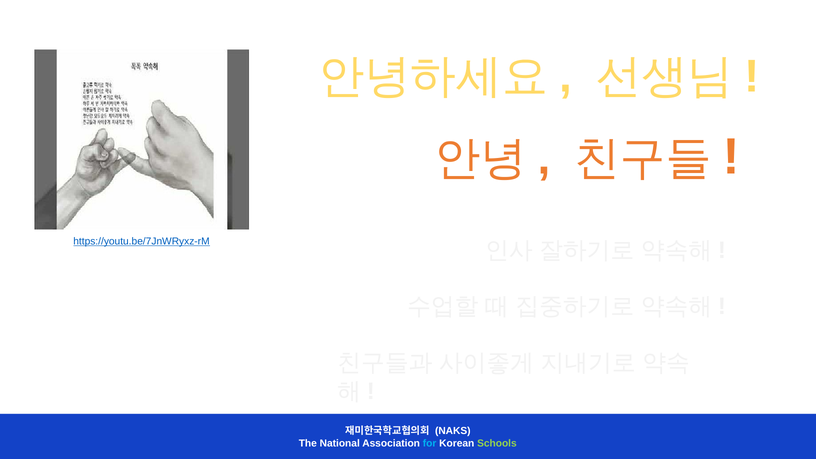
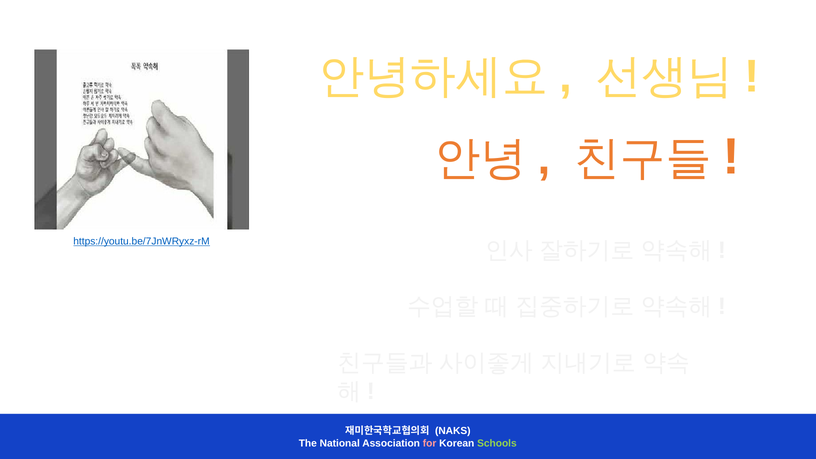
for colour: light blue -> pink (430, 443)
